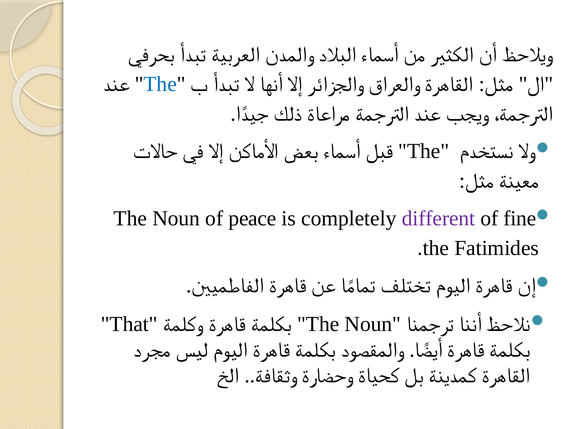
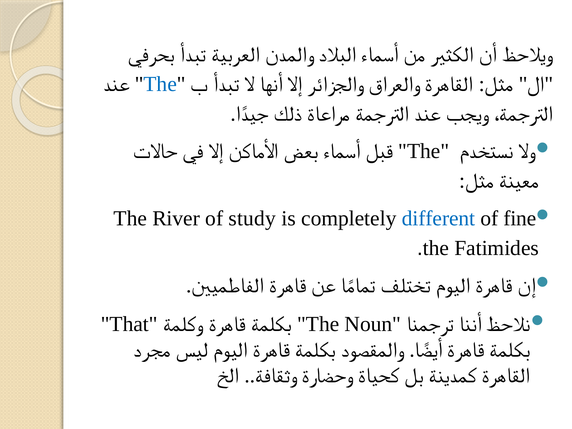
Noun: Noun -> River (176, 218)
peace: peace -> study (252, 218)
different colour: purple -> blue (439, 218)
